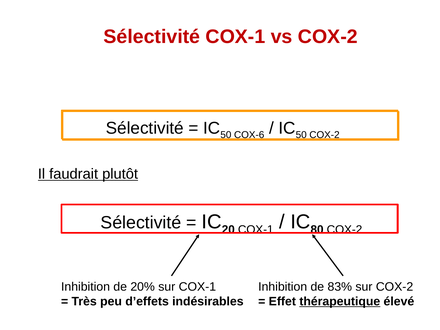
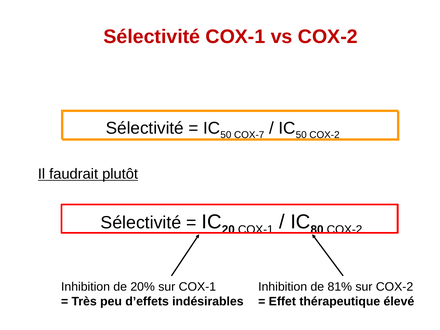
COX-6: COX-6 -> COX-7 (249, 135)
83%: 83% -> 81% (340, 287)
thérapeutique underline: present -> none (340, 301)
